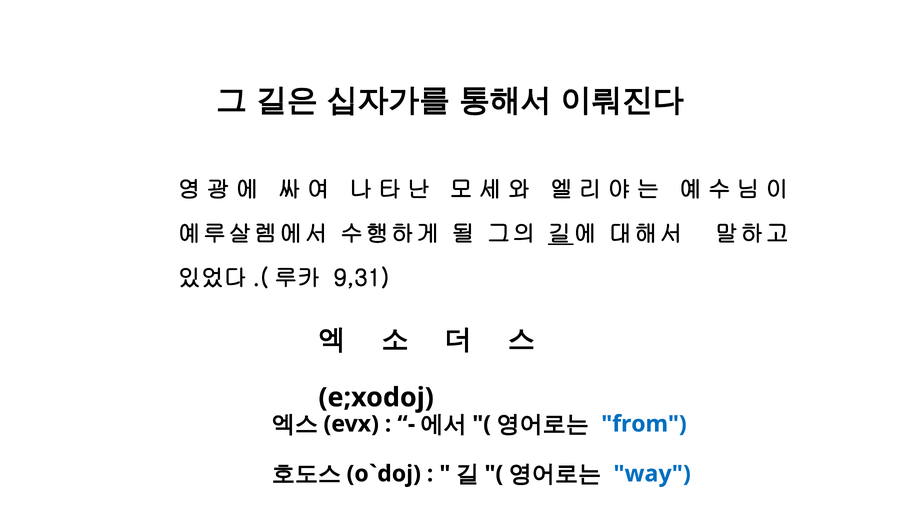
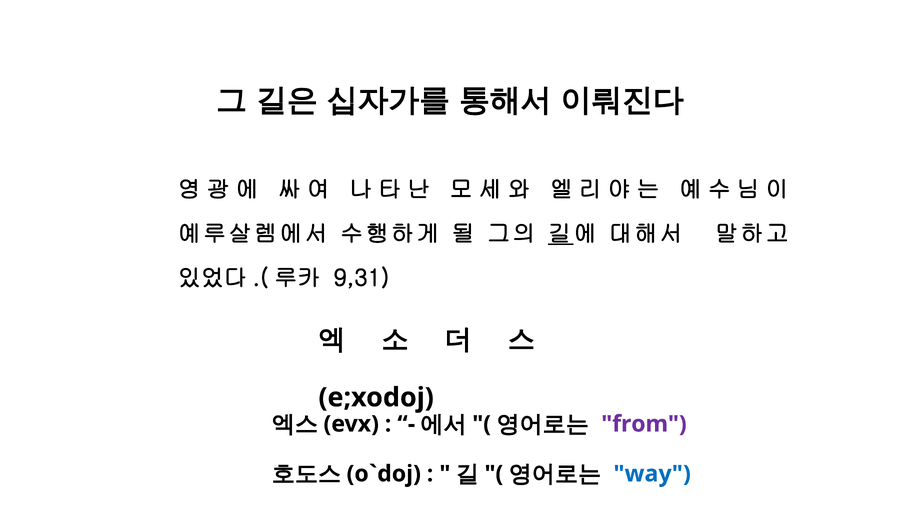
from colour: blue -> purple (644, 424)
